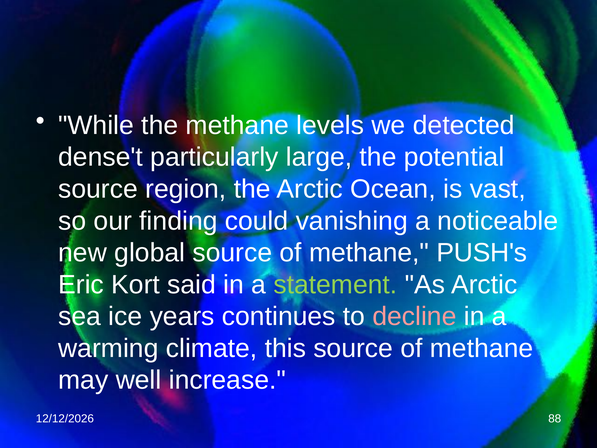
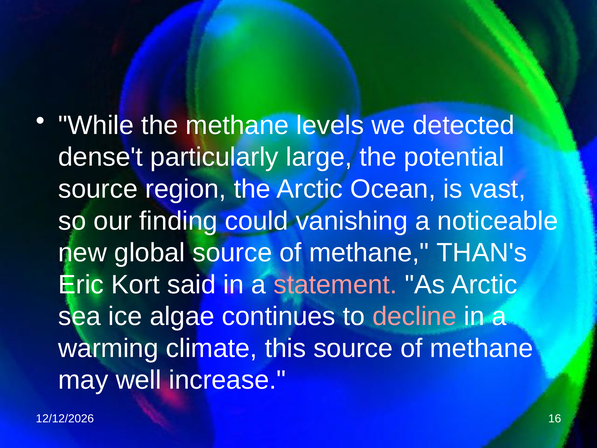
PUSH's: PUSH's -> THAN's (482, 253)
statement colour: light green -> pink (335, 284)
years: years -> algae (182, 316)
88: 88 -> 16 (555, 419)
